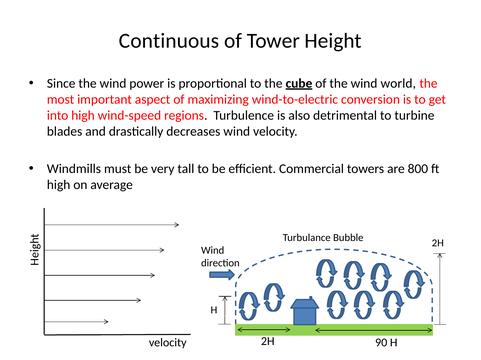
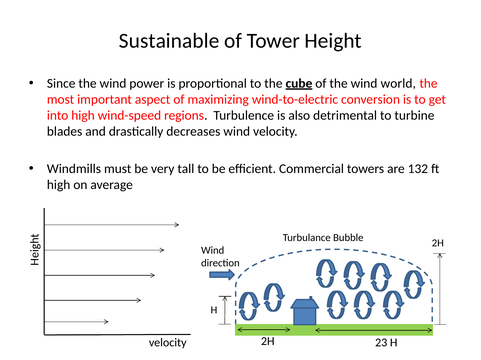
Continuous: Continuous -> Sustainable (169, 41)
800: 800 -> 132 (418, 169)
90: 90 -> 23 (381, 343)
